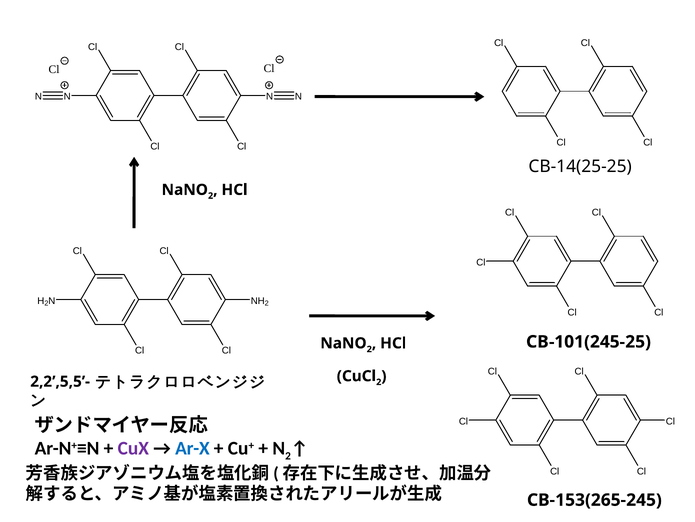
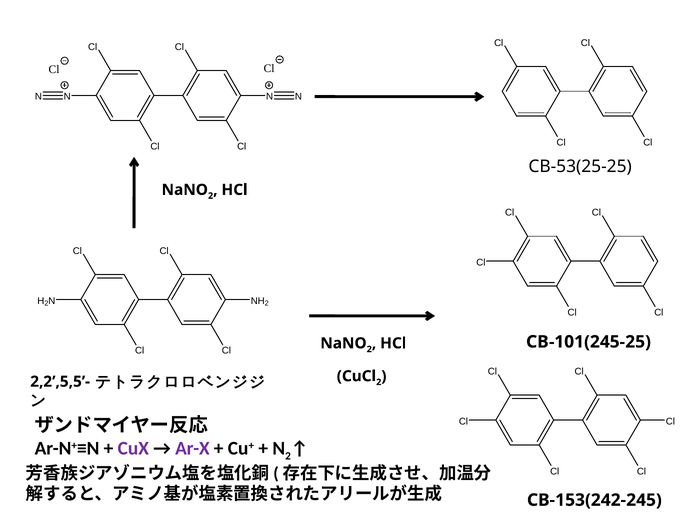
CB-14(25-25: CB-14(25-25 -> CB-53(25-25 (580, 166)
Ar-X colour: blue -> purple (192, 448)
CB-153(265-245: CB-153(265-245 -> CB-153(242-245 (594, 499)
